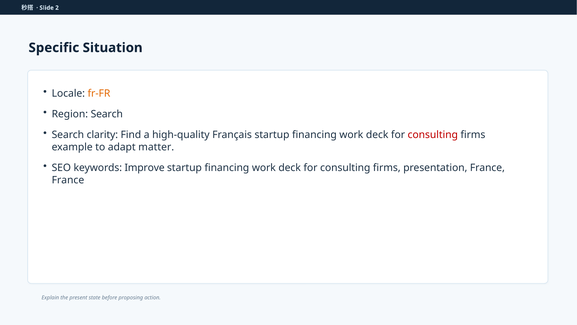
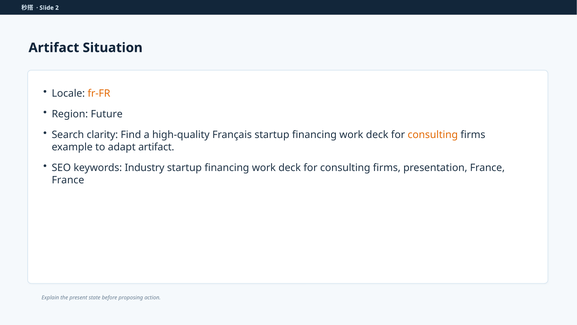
Specific: Specific -> Artifact (54, 48)
Region Search: Search -> Future (107, 114)
consulting colour: red -> orange (433, 135)
adapt matter: matter -> artifact (156, 147)
Improve: Improve -> Industry (145, 168)
